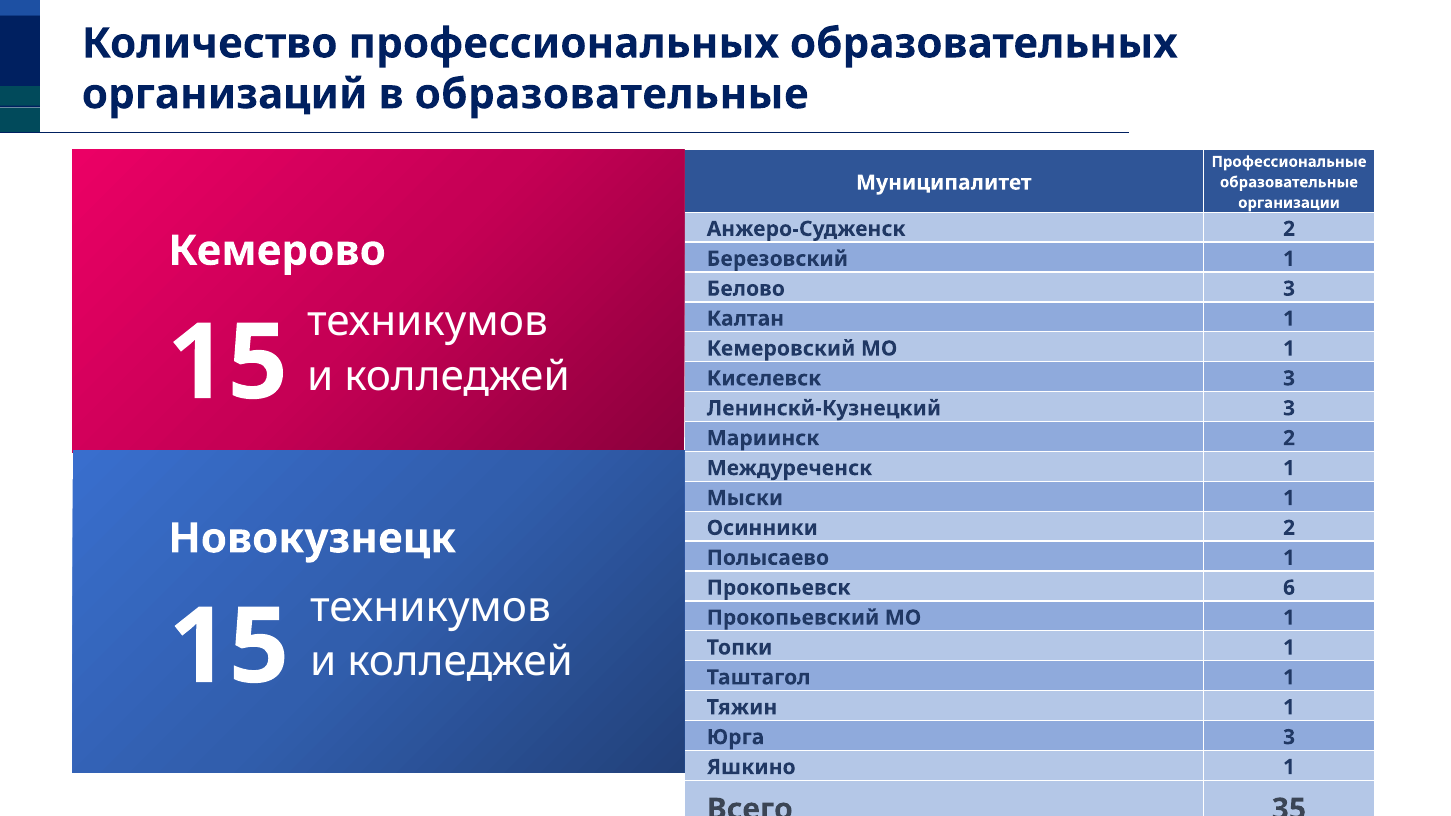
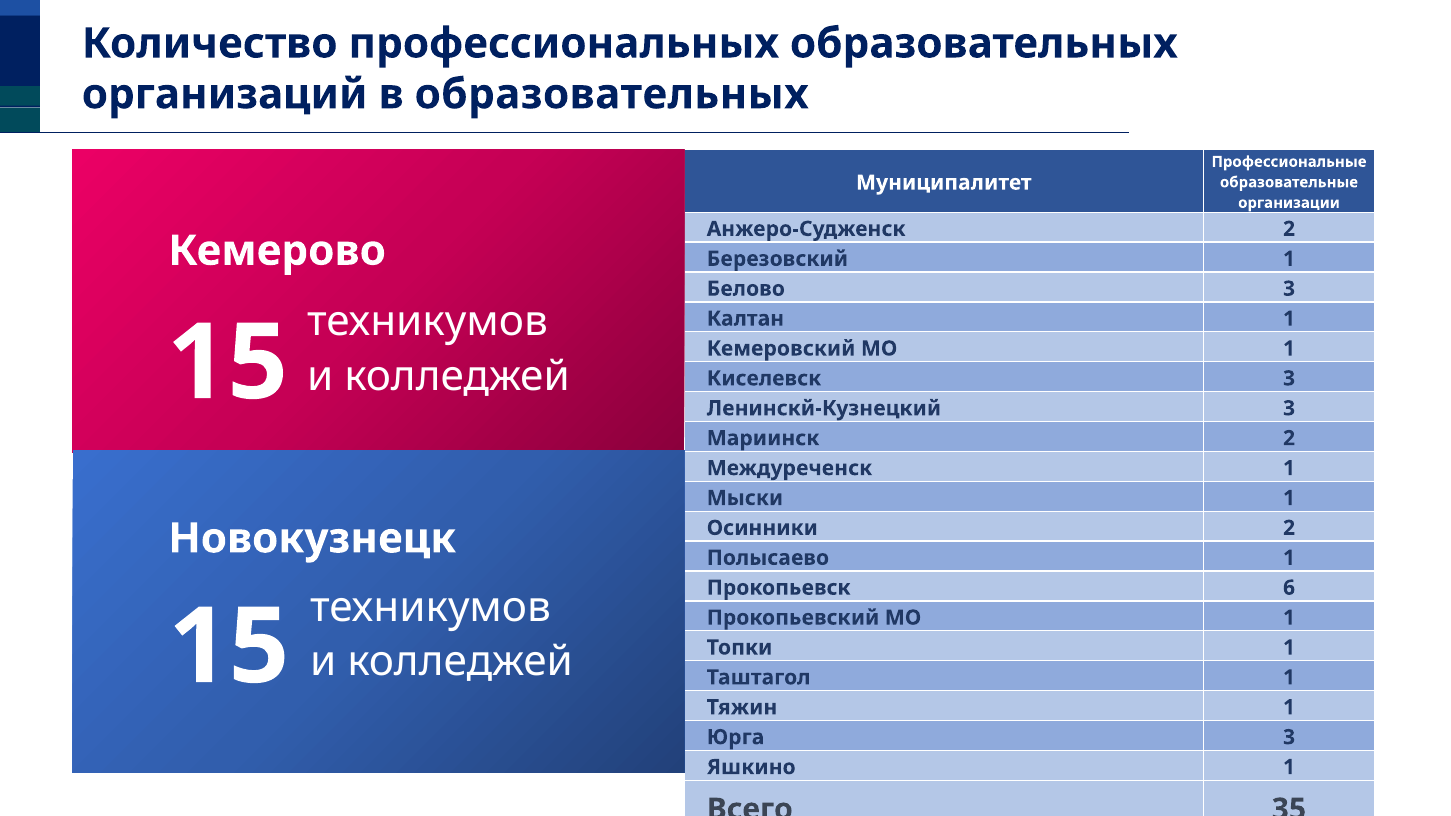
в образовательные: образовательные -> образовательных (612, 94)
